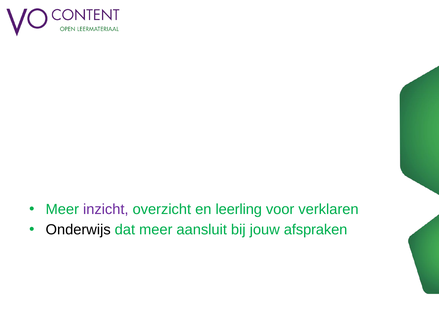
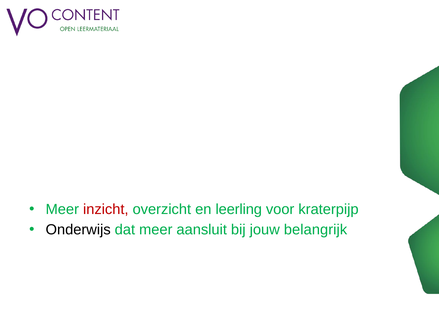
inzicht colour: purple -> red (106, 210)
verklaren: verklaren -> kraterpijp (328, 210)
afspraken: afspraken -> belangrijk (316, 230)
